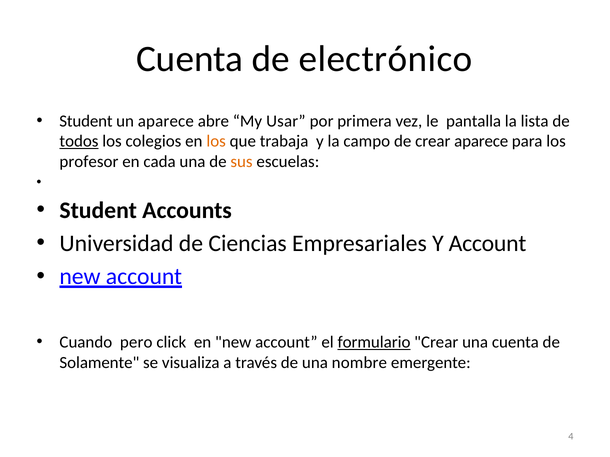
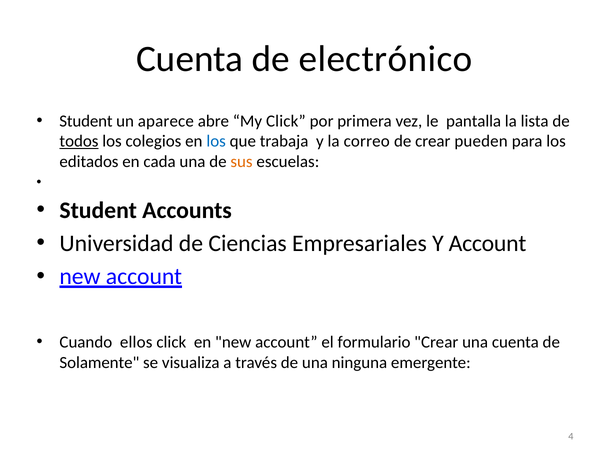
My Usar: Usar -> Click (286, 121)
los colour: orange -> blue (216, 142)
campo: campo -> correo (367, 142)
crear aparece: aparece -> pueden (481, 142)
profesor: profesor -> editados (89, 162)
pero: pero -> ellos (136, 343)
formulario underline: present -> none (374, 343)
nombre: nombre -> ninguna (359, 363)
